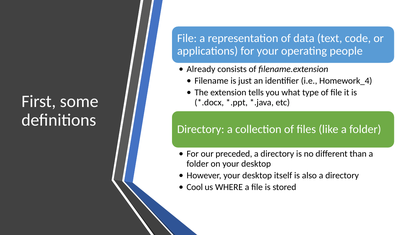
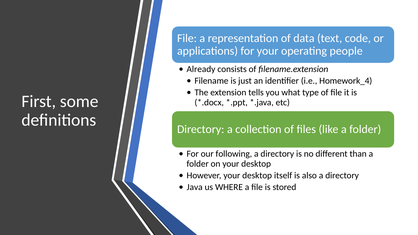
preceded: preceded -> following (234, 154)
Cool: Cool -> Java (195, 187)
